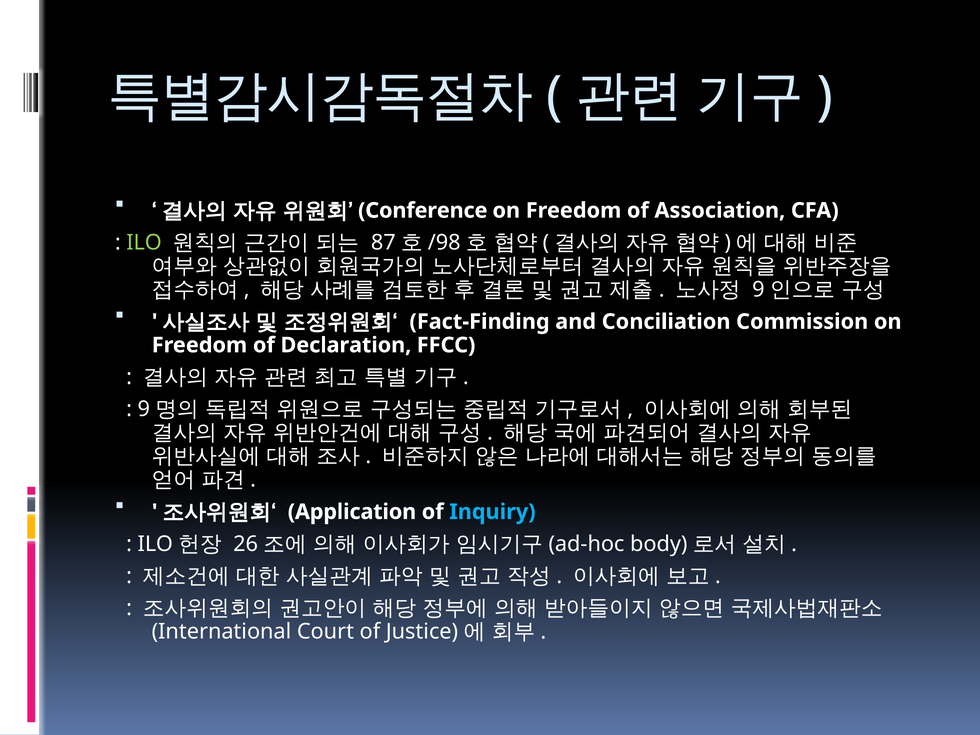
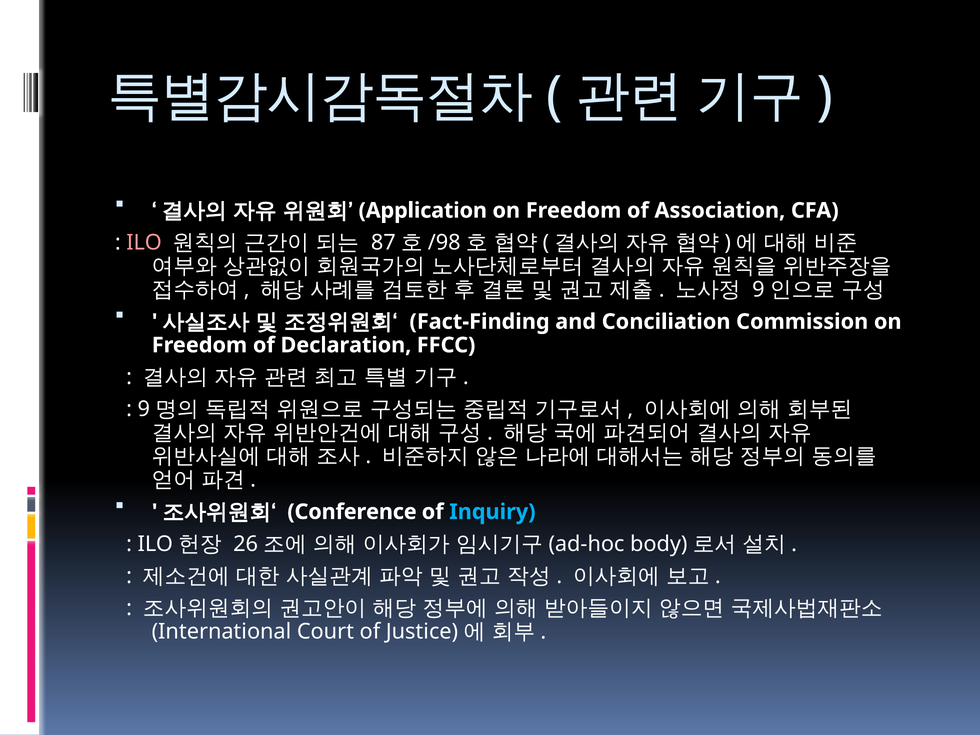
Conference: Conference -> Application (423, 211)
ILO colour: light green -> pink (144, 243)
Application: Application -> Conference (352, 512)
